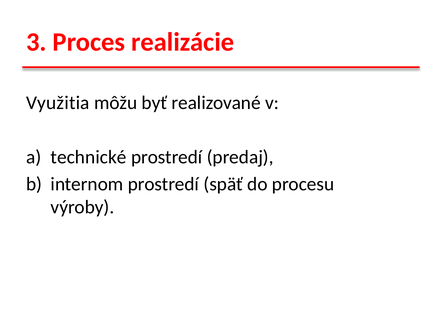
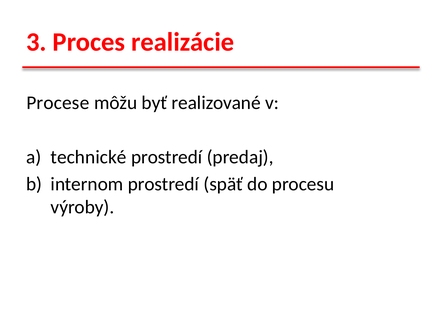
Využitia: Využitia -> Procese (58, 103)
